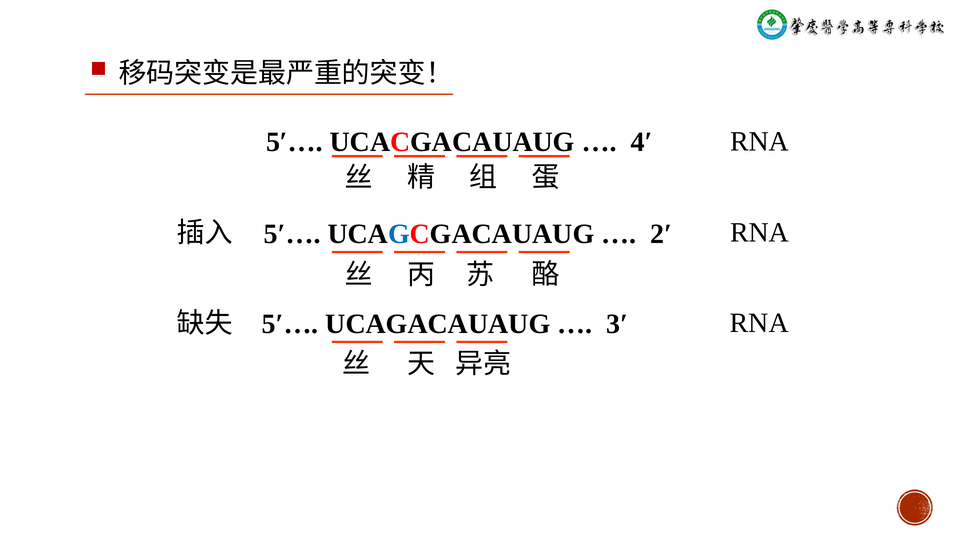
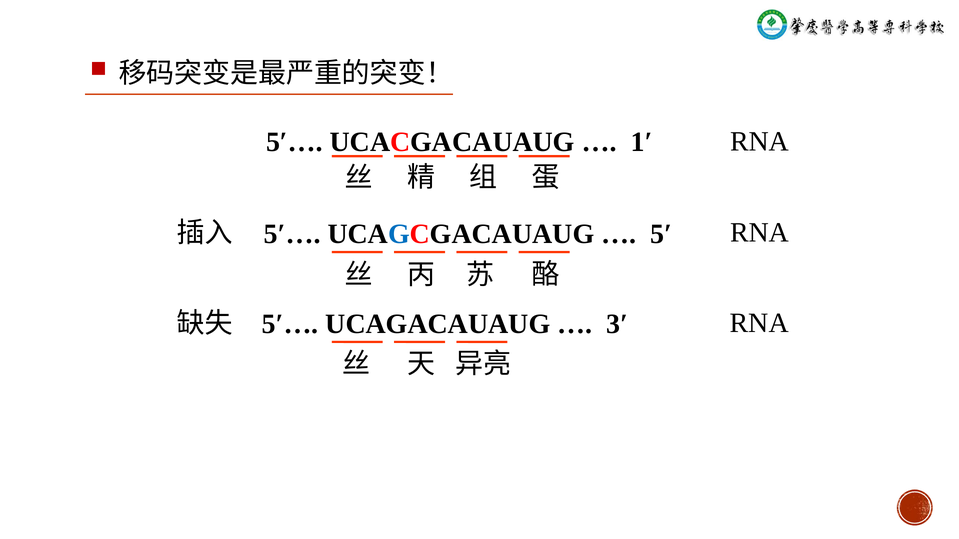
4′: 4′ -> 1′ (642, 142)
2′: 2′ -> 5′ (661, 234)
